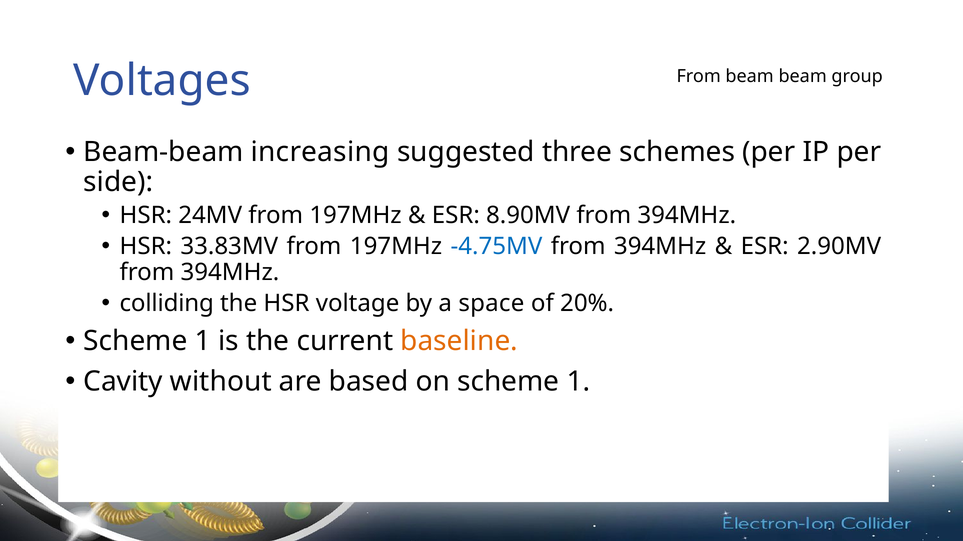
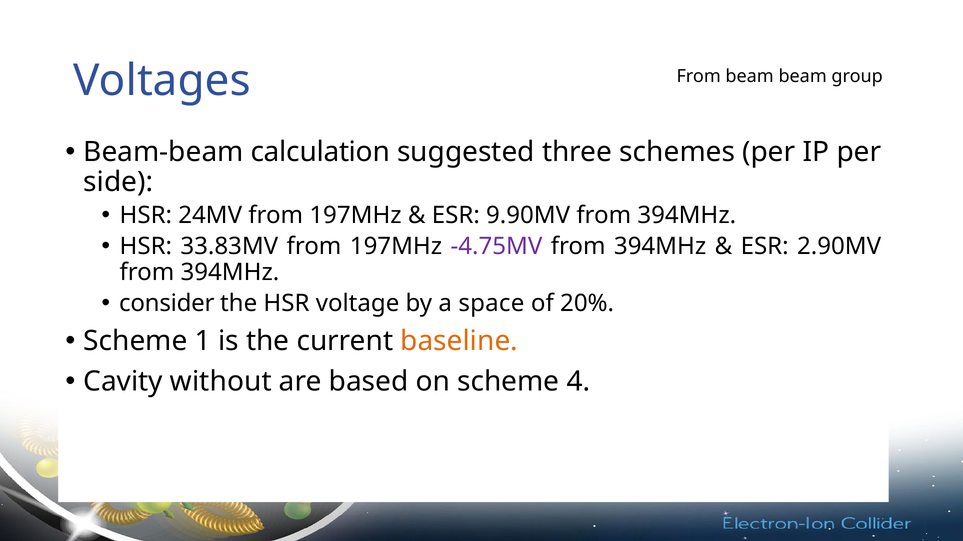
increasing: increasing -> calculation (320, 152)
8.90MV: 8.90MV -> 9.90MV (528, 216)
-4.75MV colour: blue -> purple (496, 247)
colliding: colliding -> consider (167, 304)
on scheme 1: 1 -> 4 (578, 382)
